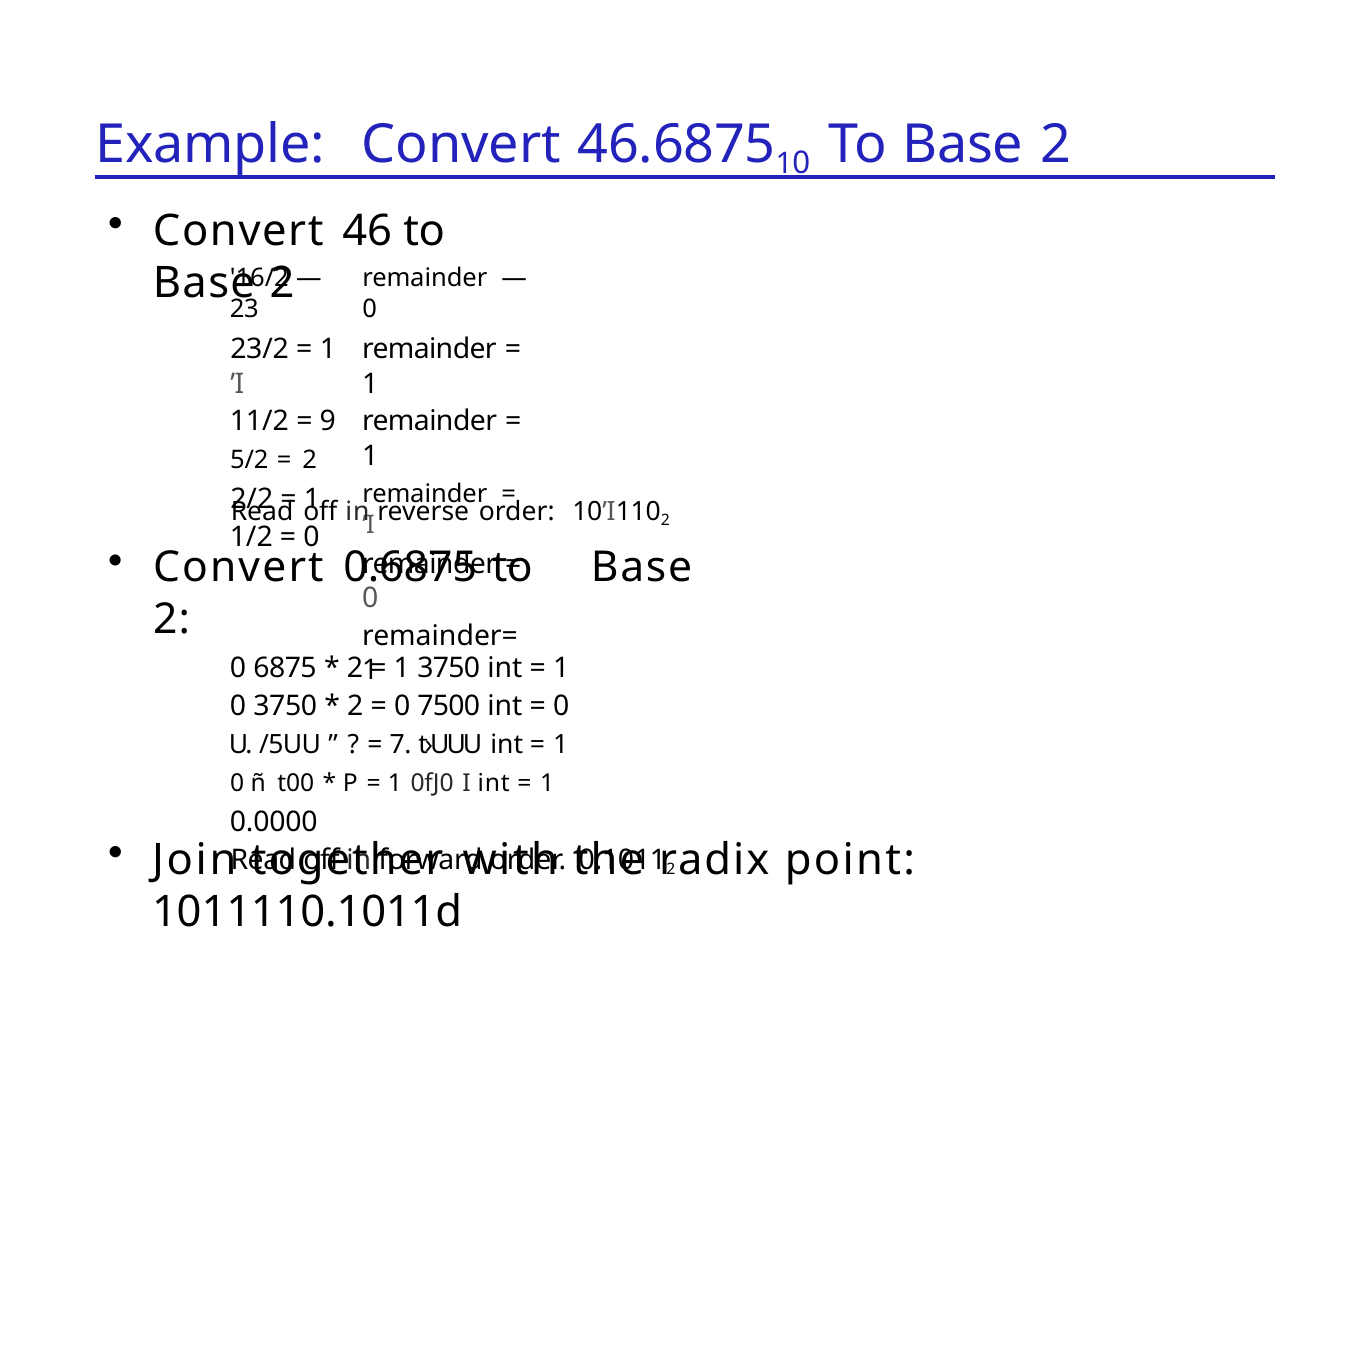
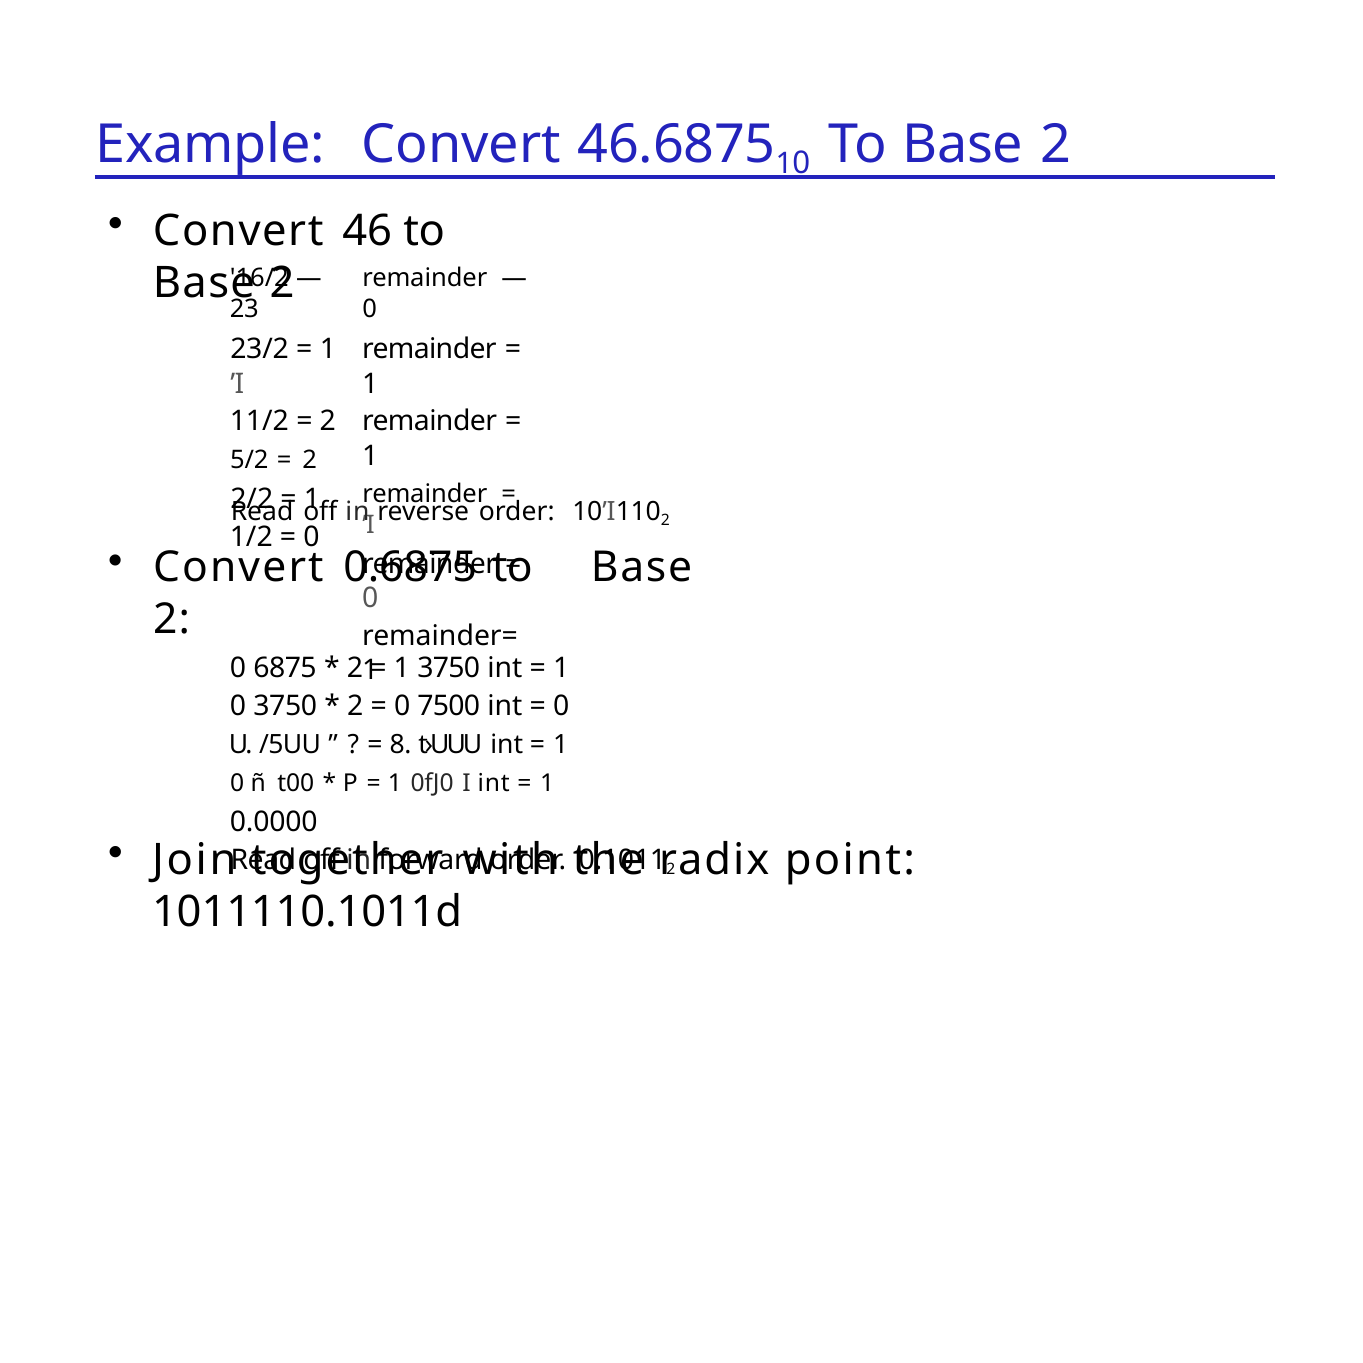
9: 9 -> 2 (328, 422)
7: 7 -> 8 (401, 745)
